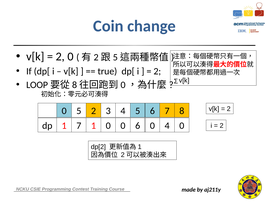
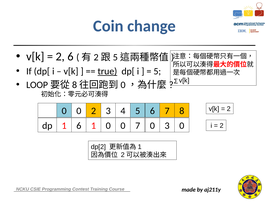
0: 0 -> 6 (71, 56)
true underline: none -> present (107, 71)
2: 2 -> 5 (157, 71)
5: 5 -> 0 (79, 111)
7: 7 -> 6 (79, 126)
0 6: 6 -> 7 (138, 126)
0 4: 4 -> 3 (167, 126)
